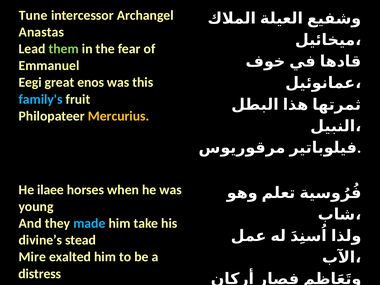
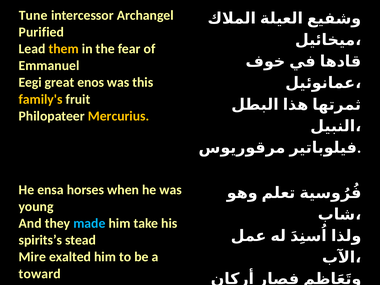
Anastas: Anastas -> Purified (41, 32)
them colour: light green -> yellow (64, 49)
family's colour: light blue -> yellow (41, 99)
ilaee: ilaee -> ensa (50, 190)
divine’s: divine’s -> spirits’s (40, 240)
distress: distress -> toward (40, 274)
